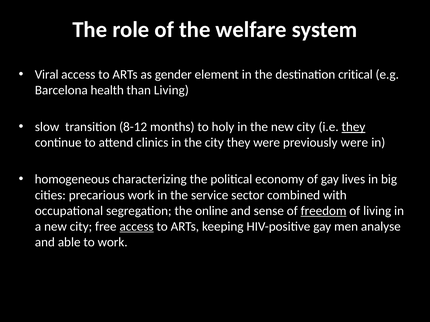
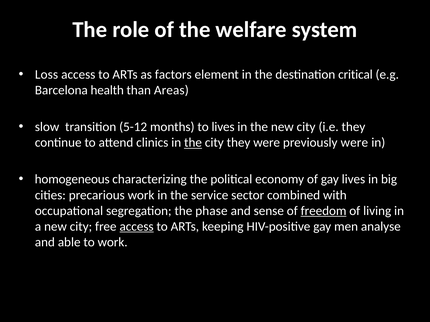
Viral: Viral -> Loss (47, 75)
gender: gender -> factors (173, 75)
than Living: Living -> Areas (171, 90)
8-12: 8-12 -> 5-12 (133, 127)
to holy: holy -> lives (223, 127)
they underline: present -> none (353, 127)
the underline: none -> present (193, 143)
online: online -> phase (211, 211)
